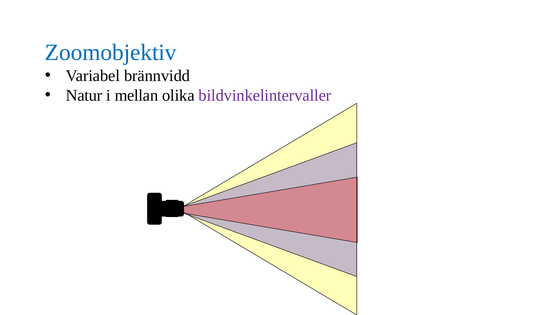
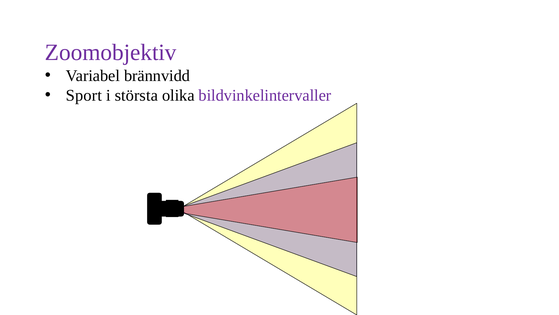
Zoomobjektiv colour: blue -> purple (111, 52)
Natur: Natur -> Sport (84, 95)
mellan: mellan -> största (136, 95)
